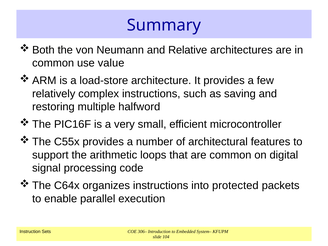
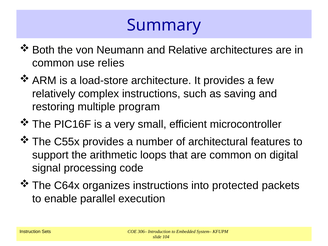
value: value -> relies (111, 63)
halfword: halfword -> program (139, 107)
